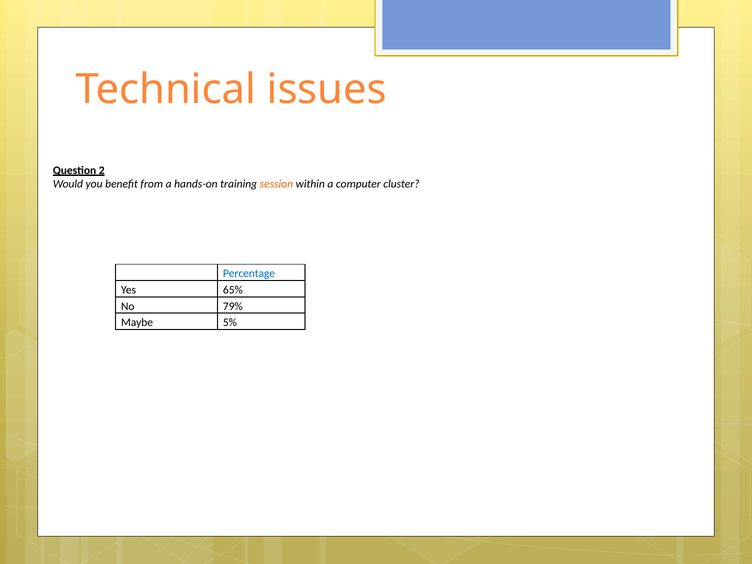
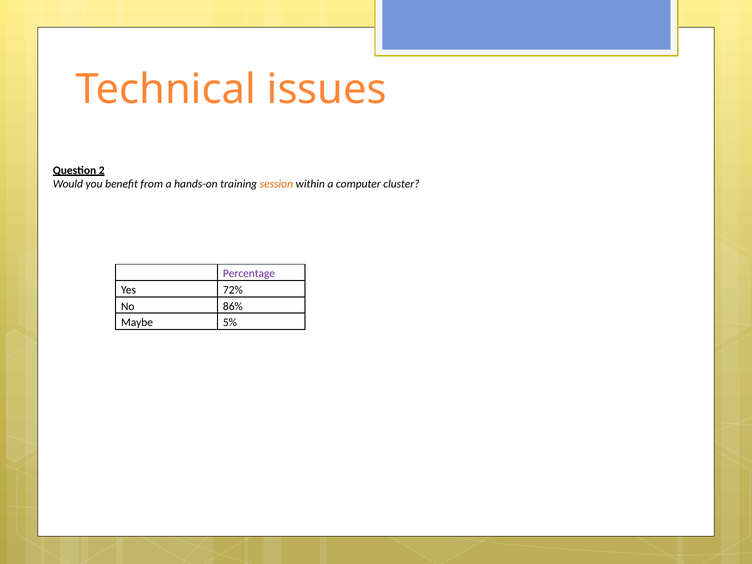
Percentage colour: blue -> purple (249, 274)
65%: 65% -> 72% (233, 290)
79%: 79% -> 86% (233, 306)
